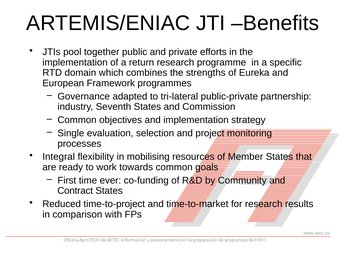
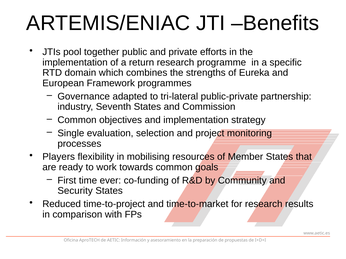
Integral: Integral -> Players (59, 157)
Contract: Contract -> Security (75, 191)
